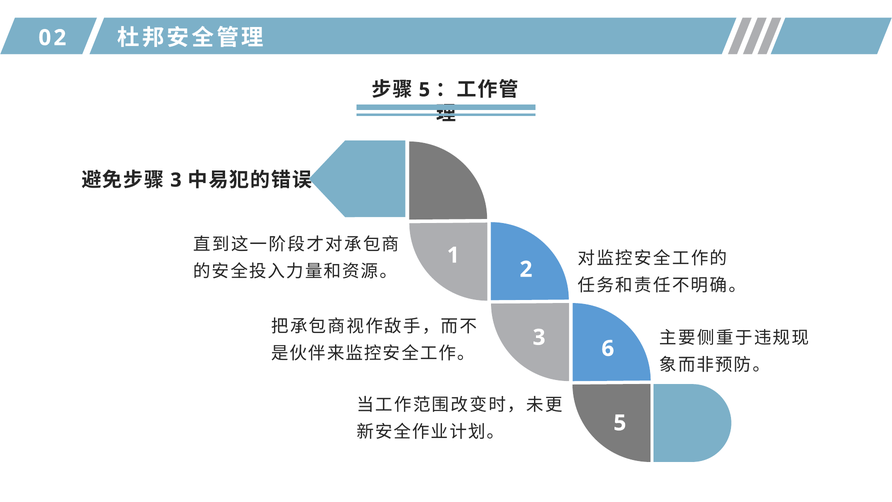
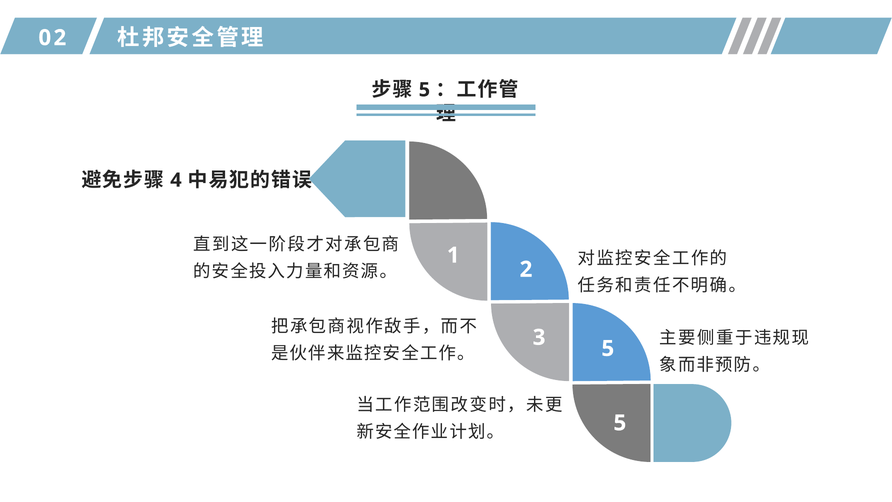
3: 3 -> 4 (176, 180)
3 6: 6 -> 5 (608, 348)
